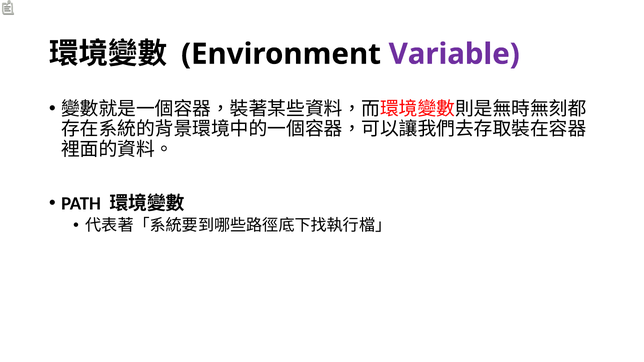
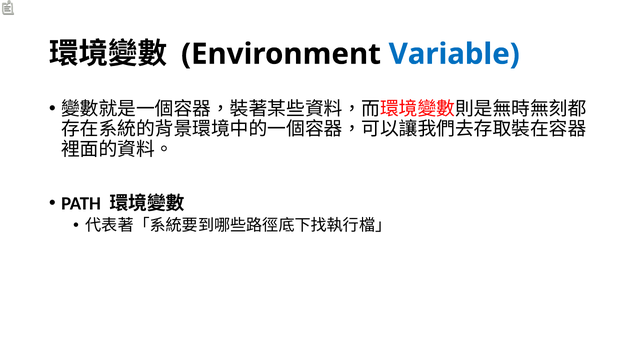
Variable colour: purple -> blue (454, 54)
